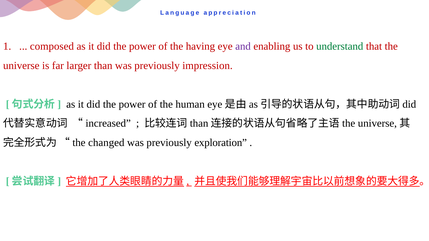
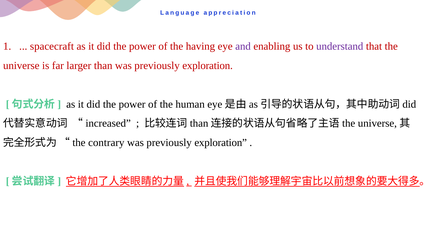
composed: composed -> spacecraft (52, 46)
understand colour: green -> purple (340, 46)
than was previously impression: impression -> exploration (208, 66)
changed: changed -> contrary (106, 143)
